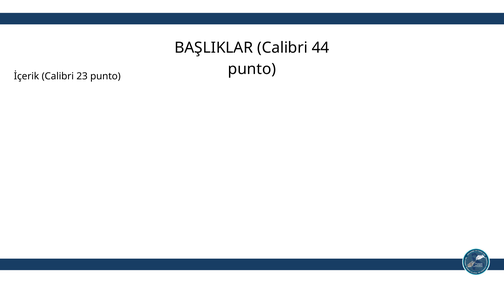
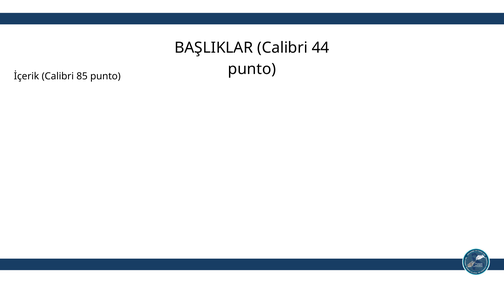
23: 23 -> 85 (82, 76)
